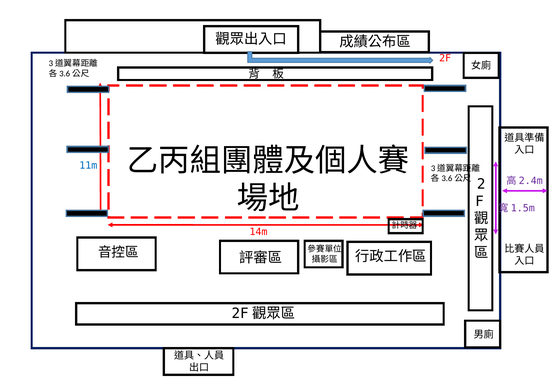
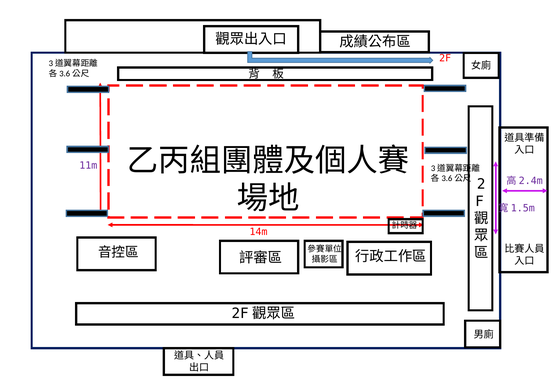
11m colour: blue -> purple (88, 165)
